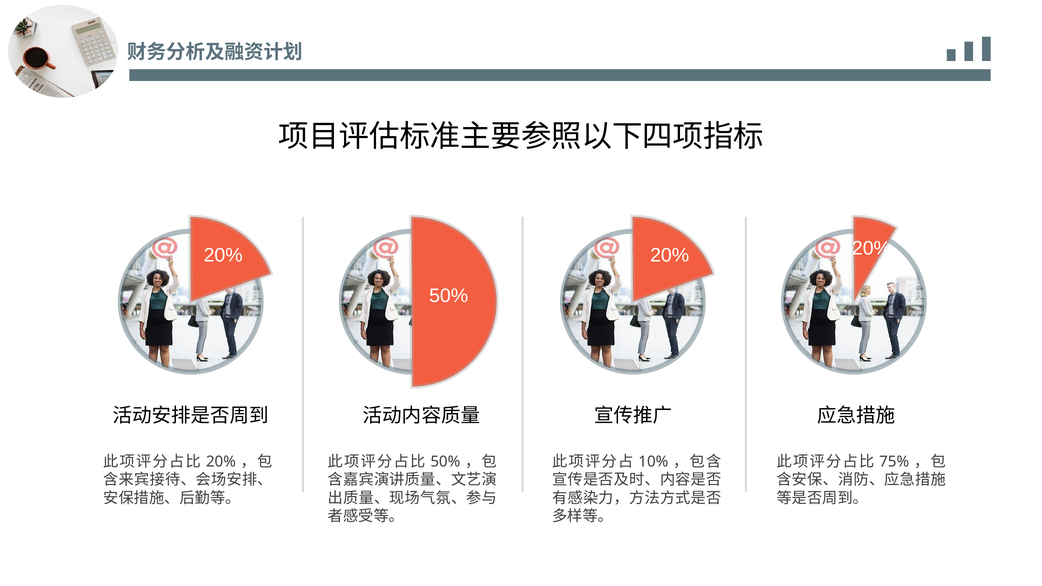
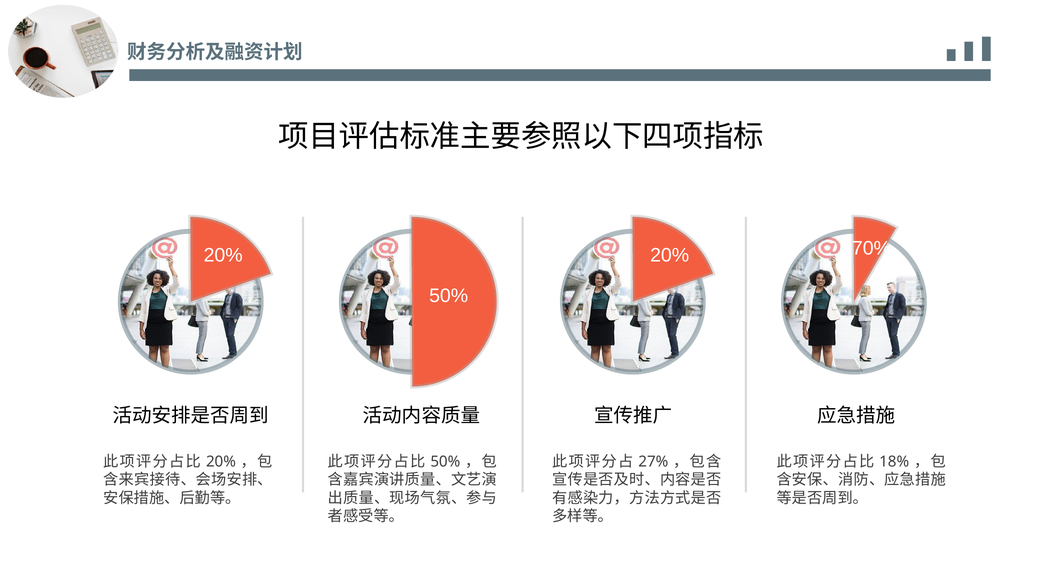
20% 20%: 20% -> 70% (871, 248)
10%: 10% -> 27% (653, 462)
75%: 75% -> 18% (894, 462)
